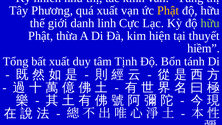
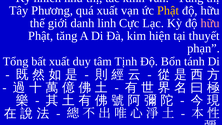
hữu colour: light green -> pink (210, 23)
thừa: thừa -> tăng (67, 36)
hiềm: hiềm -> phạn (204, 48)
